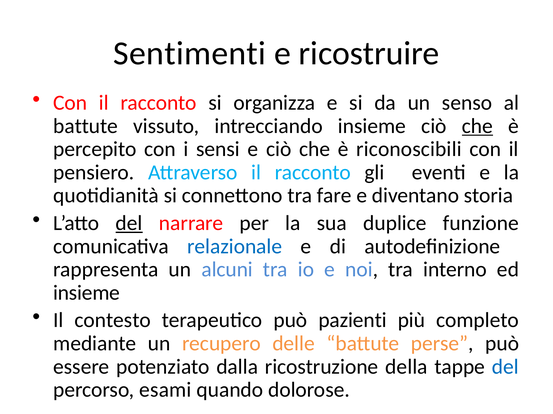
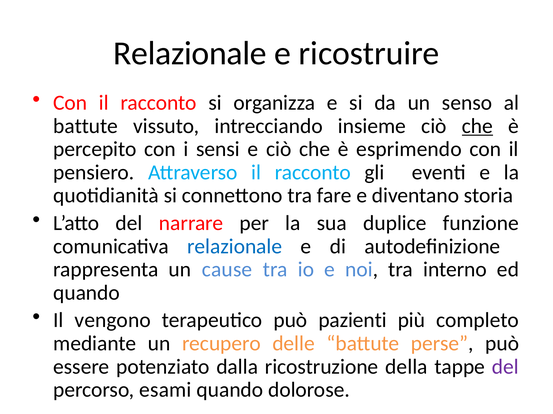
Sentimenti: Sentimenti -> Relazionale (190, 54)
riconoscibili: riconoscibili -> esprimendo (409, 149)
del underline: present -> none (129, 223)
alcuni: alcuni -> cause (227, 270)
insieme: insieme -> quando (86, 293)
contesto: contesto -> vengono (113, 321)
del colour: blue -> purple (505, 367)
